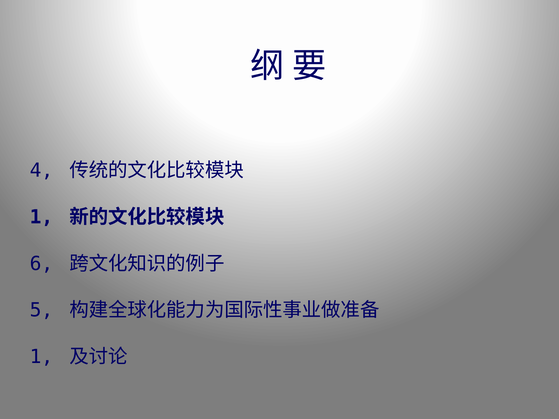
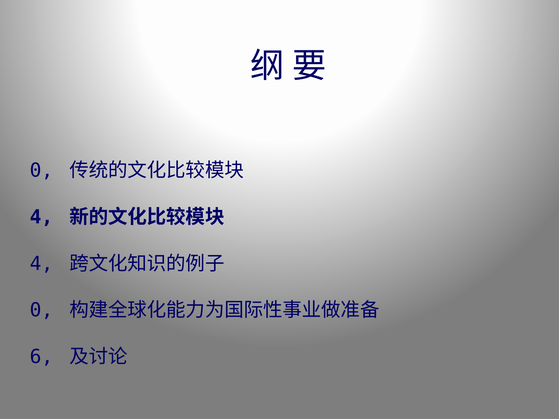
4: 4 -> 0 (41, 171)
1: 1 -> 4 (41, 217)
6: 6 -> 4 (41, 264)
5: 5 -> 0 (41, 310)
1: 1 -> 6 (41, 357)
